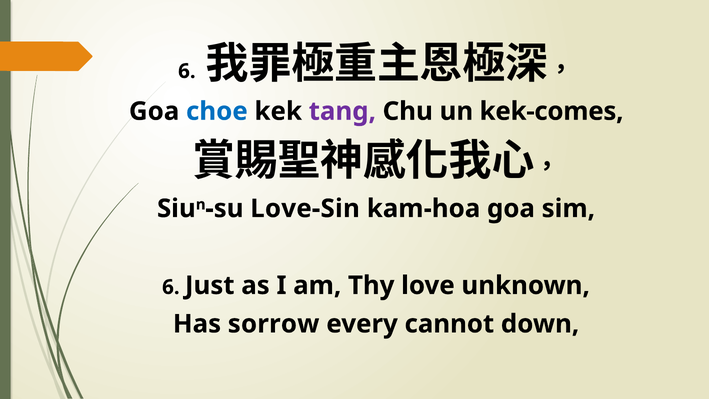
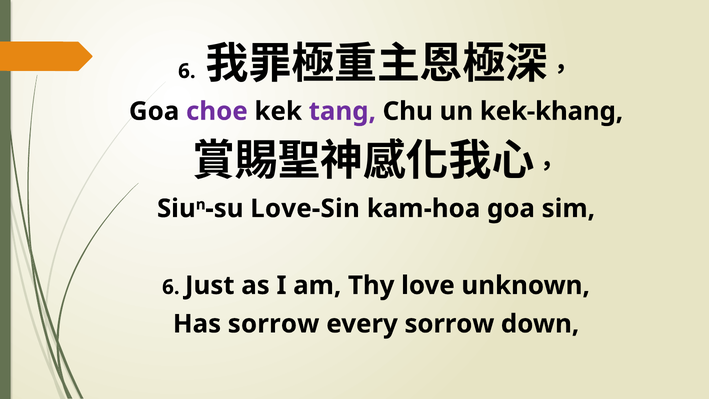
choe colour: blue -> purple (217, 111)
kek-comes: kek-comes -> kek-khang (551, 111)
every cannot: cannot -> sorrow (449, 324)
